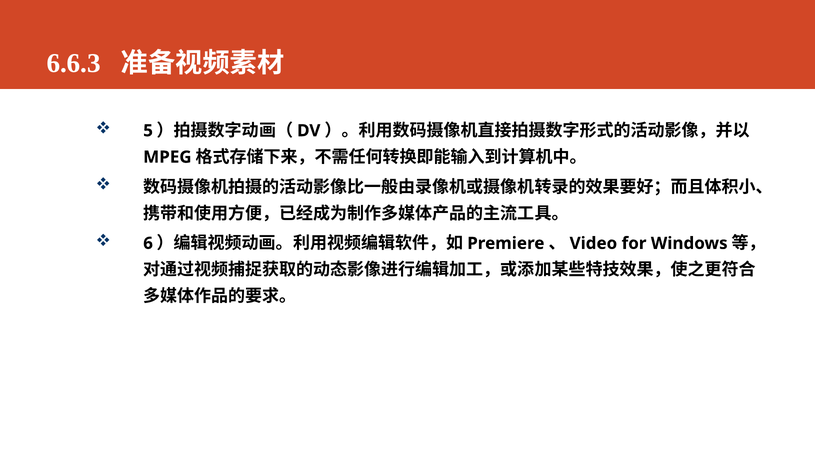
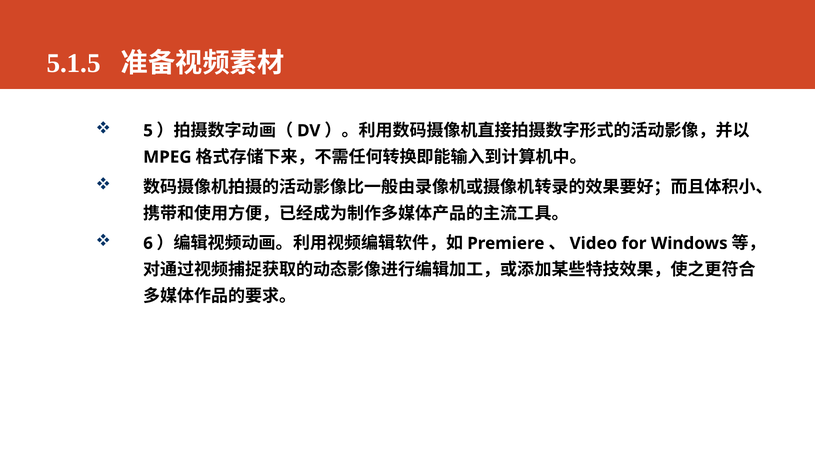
6.6.3: 6.6.3 -> 5.1.5 (74, 63)
